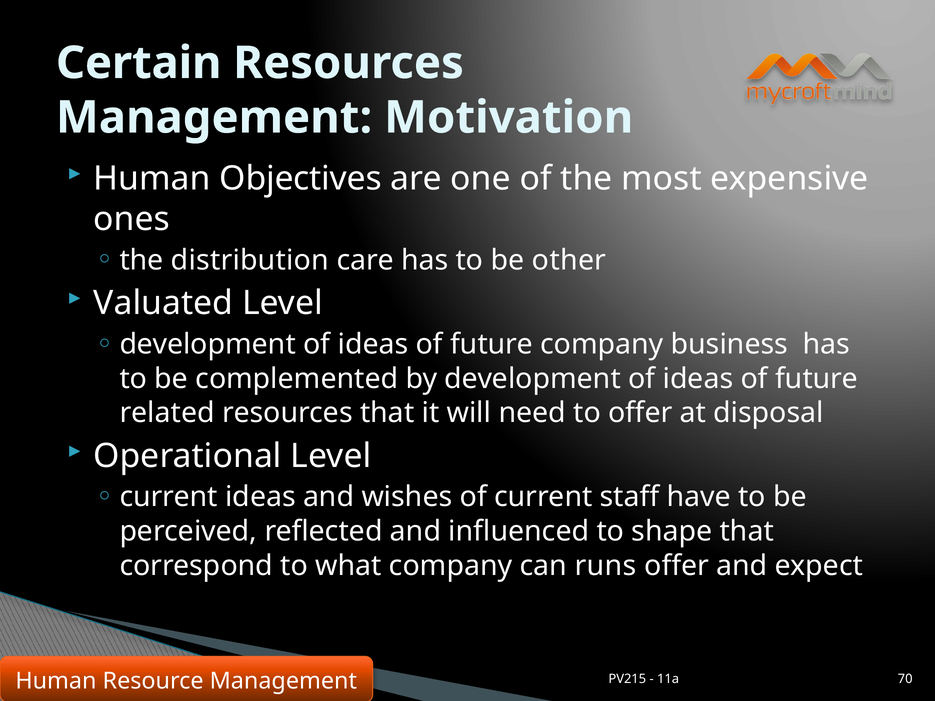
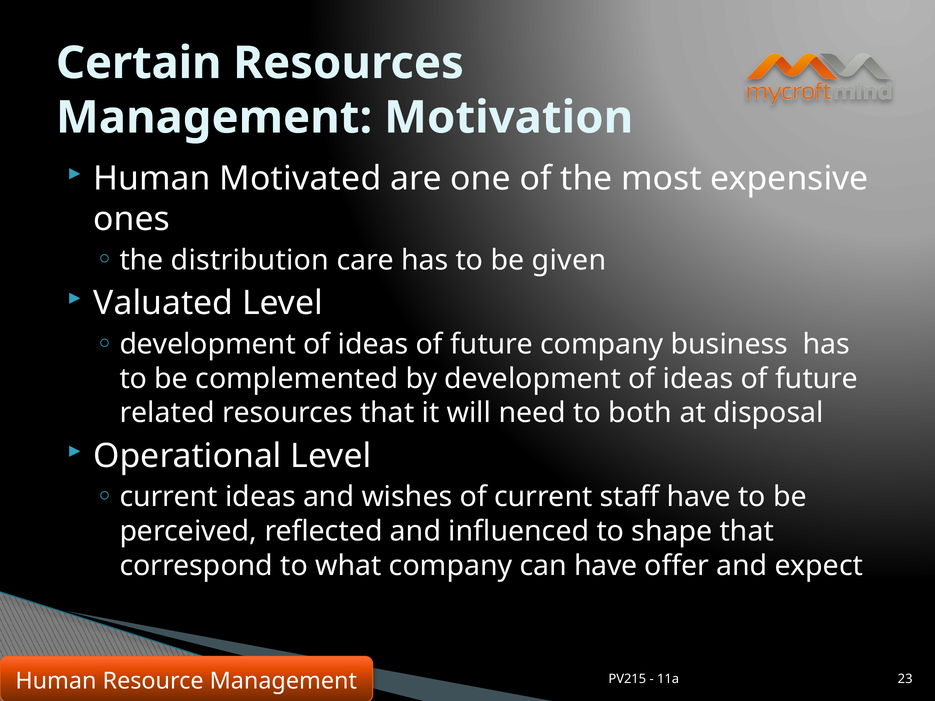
Objectives: Objectives -> Motivated (300, 179)
other: other -> given (569, 260)
to offer: offer -> both (640, 413)
can runs: runs -> have (606, 566)
70: 70 -> 23 (905, 679)
